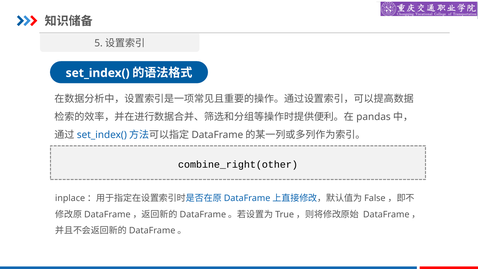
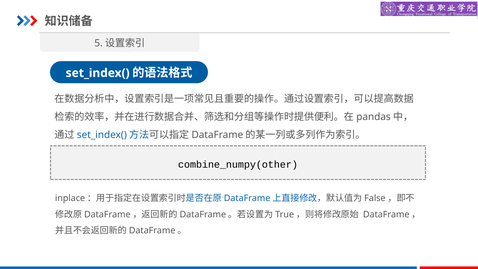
combine_right(other: combine_right(other -> combine_numpy(other (238, 164)
